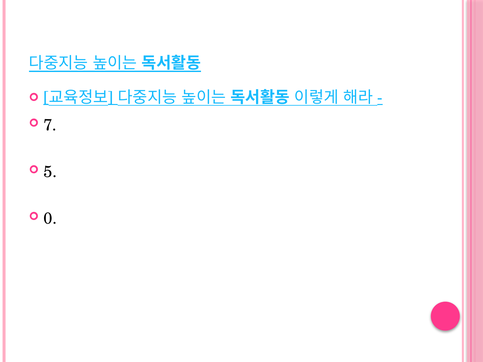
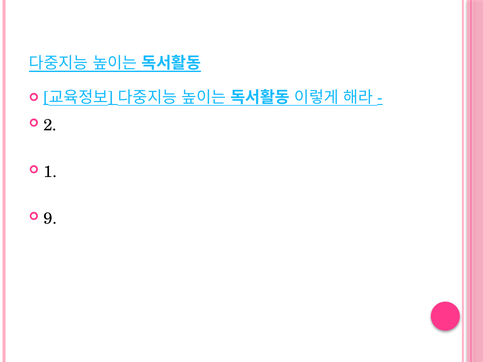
7: 7 -> 2 (50, 125)
5: 5 -> 1 (50, 172)
0: 0 -> 9 (50, 219)
